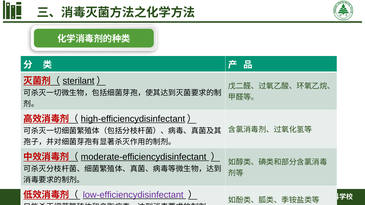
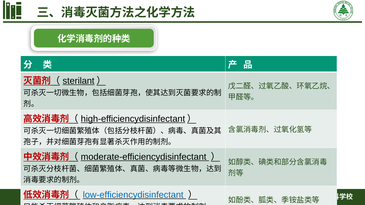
low-efficiencydisinfectant colour: purple -> blue (133, 195)
